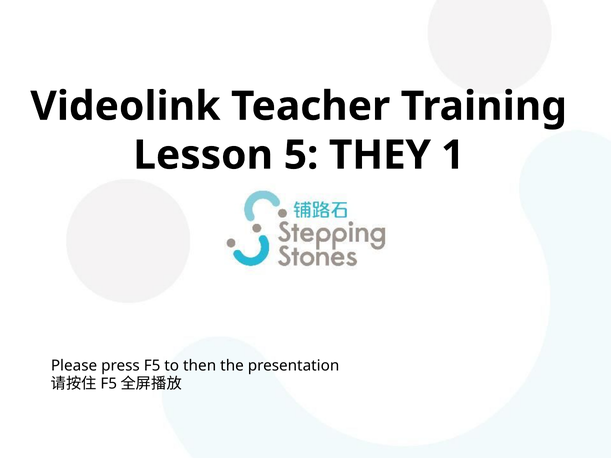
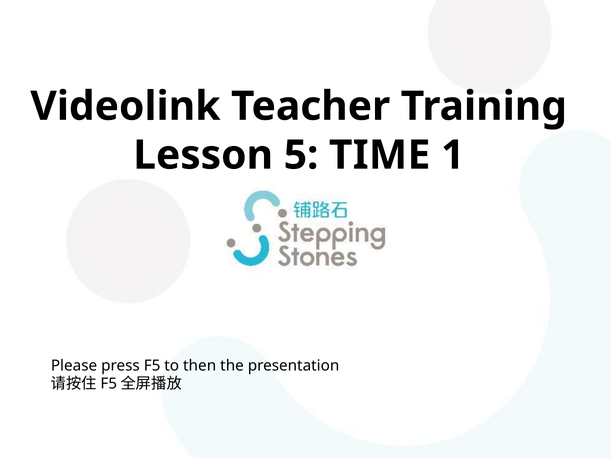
THEY: THEY -> TIME (380, 155)
